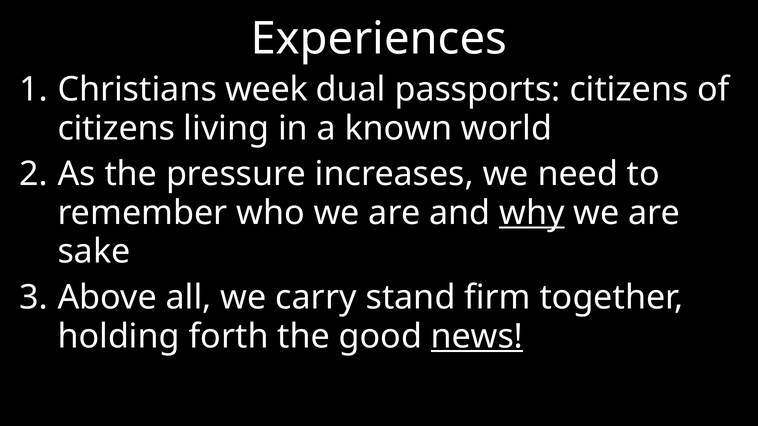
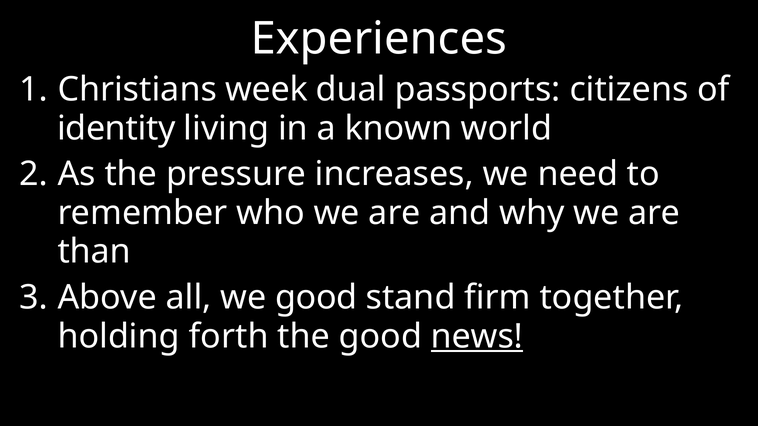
citizens: citizens -> identity (116, 128)
why underline: present -> none (532, 213)
sake: sake -> than (94, 252)
we carry: carry -> good (316, 298)
